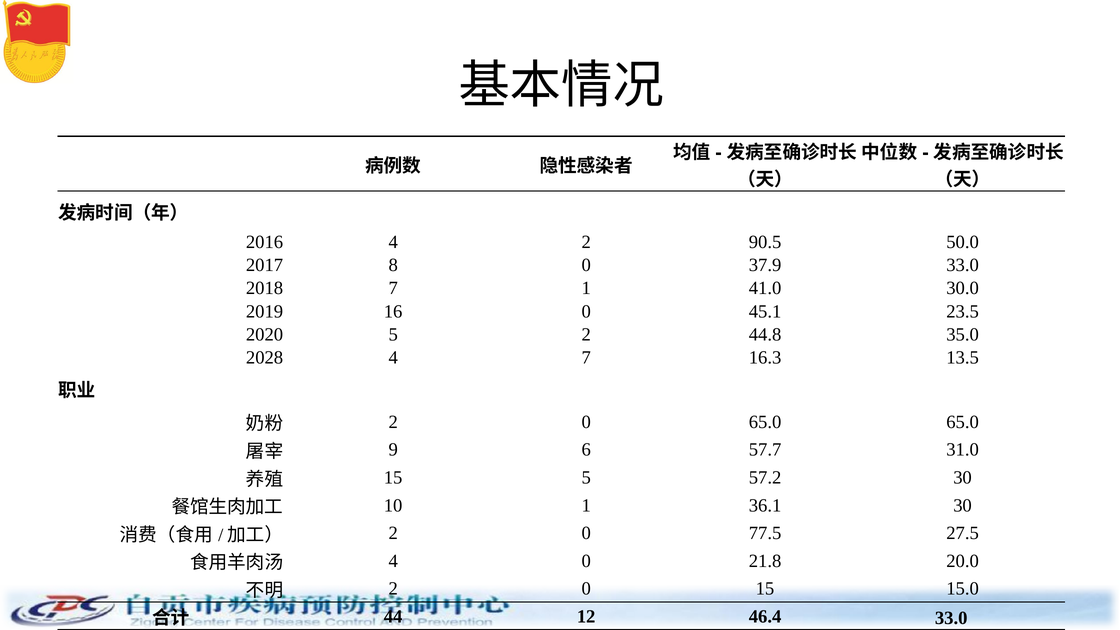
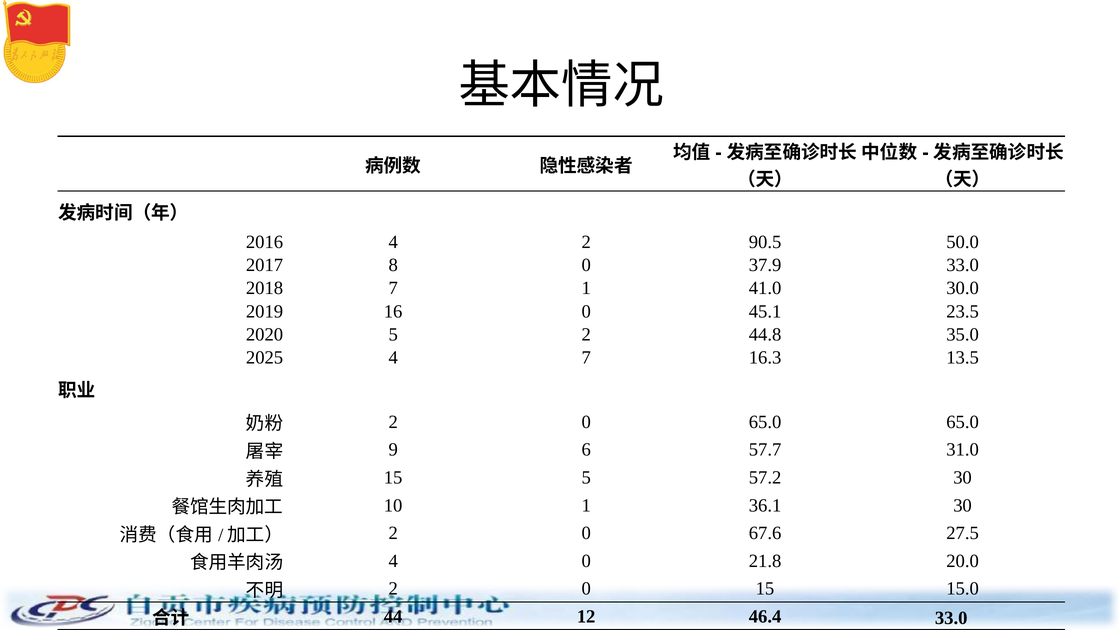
2028: 2028 -> 2025 (265, 358)
77.5: 77.5 -> 67.6 (765, 533)
